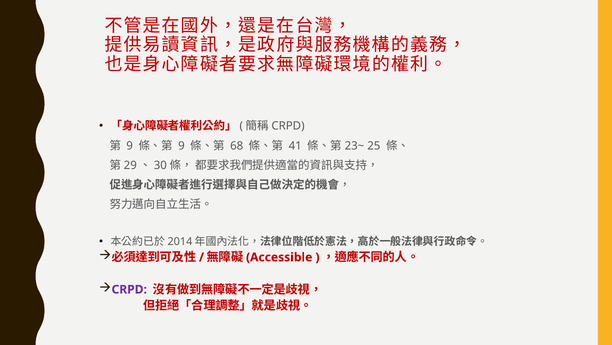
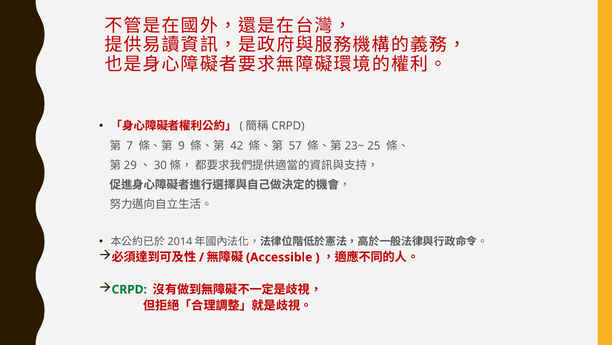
9: 9 -> 7 (130, 145)
68: 68 -> 42 (237, 145)
41: 41 -> 57 (295, 145)
CRPD colour: purple -> green (129, 289)
